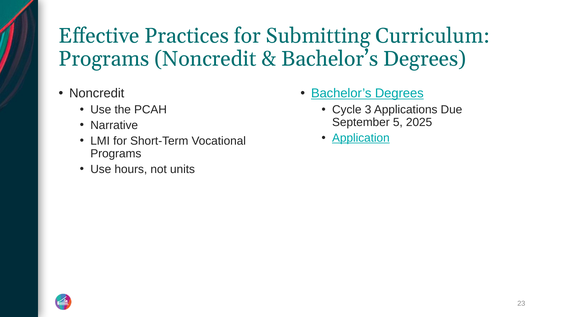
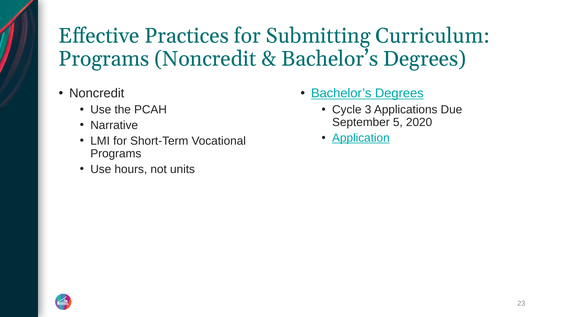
2025: 2025 -> 2020 (419, 122)
